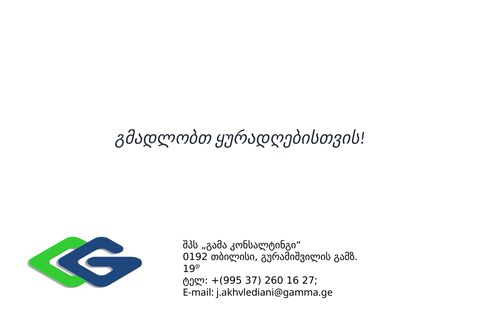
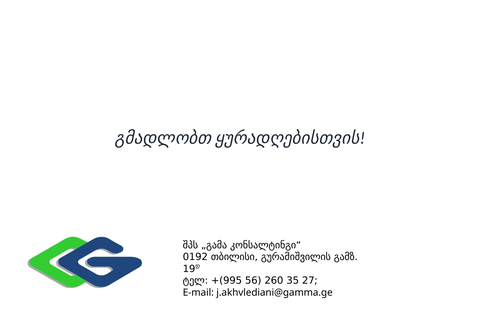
37: 37 -> 56 (253, 281)
16: 16 -> 35 (293, 281)
